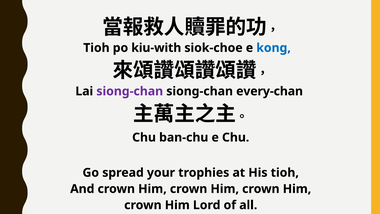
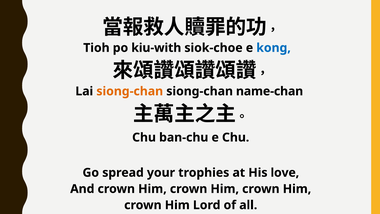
siong-chan colour: purple -> orange (130, 91)
every-chan: every-chan -> name-chan (270, 91)
His tioh: tioh -> love (285, 172)
